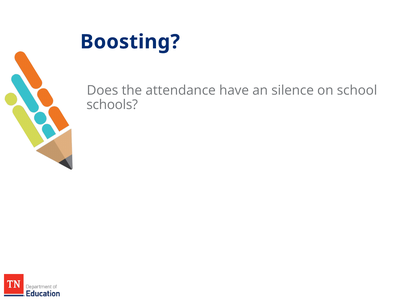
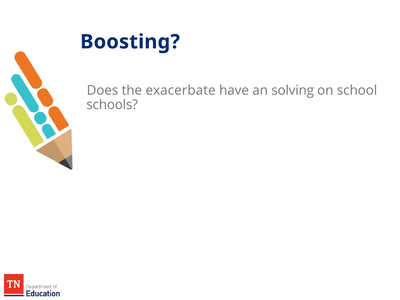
attendance: attendance -> exacerbate (181, 90)
silence: silence -> solving (293, 90)
